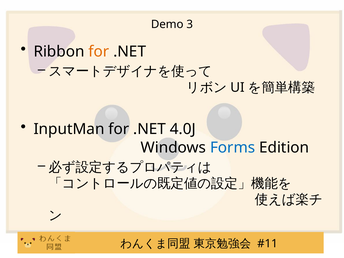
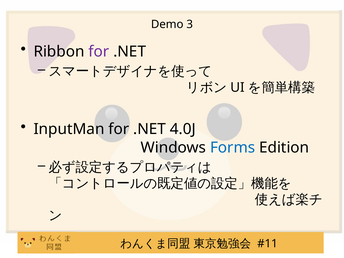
for colour: orange -> purple (99, 52)
